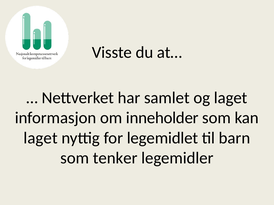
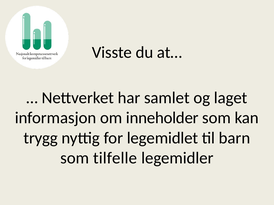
laget: laget -> trygg (41, 138)
tenker: tenker -> tilfelle (115, 158)
